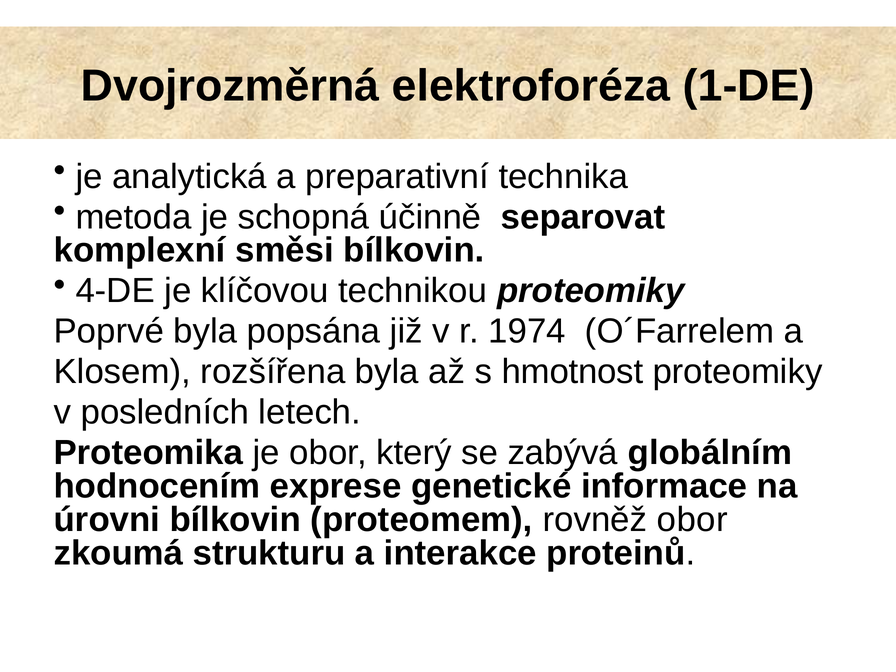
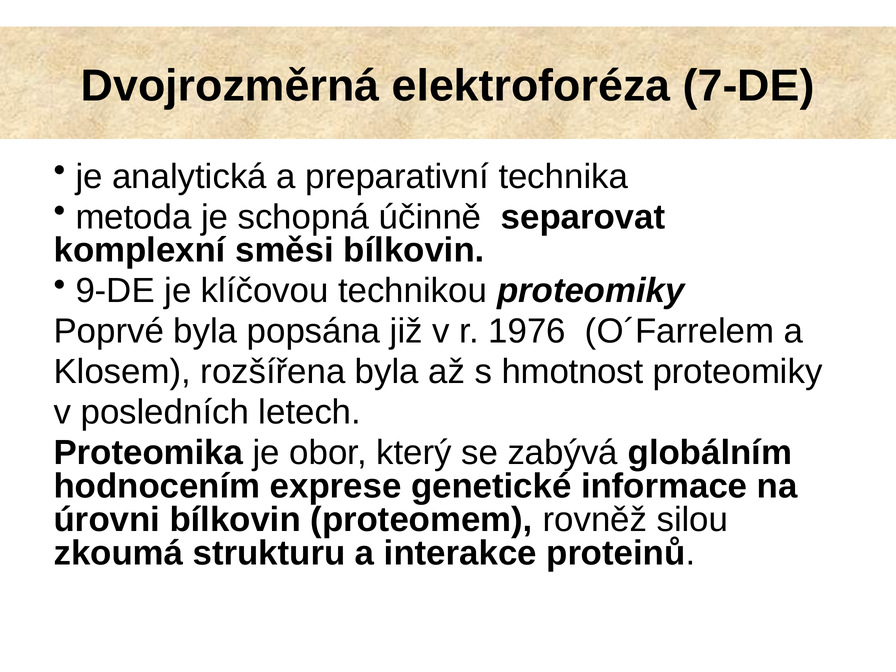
1-DE: 1-DE -> 7-DE (749, 86)
4-DE: 4-DE -> 9-DE (115, 291)
1974: 1974 -> 1976 (527, 331)
rovněž obor: obor -> silou (692, 520)
